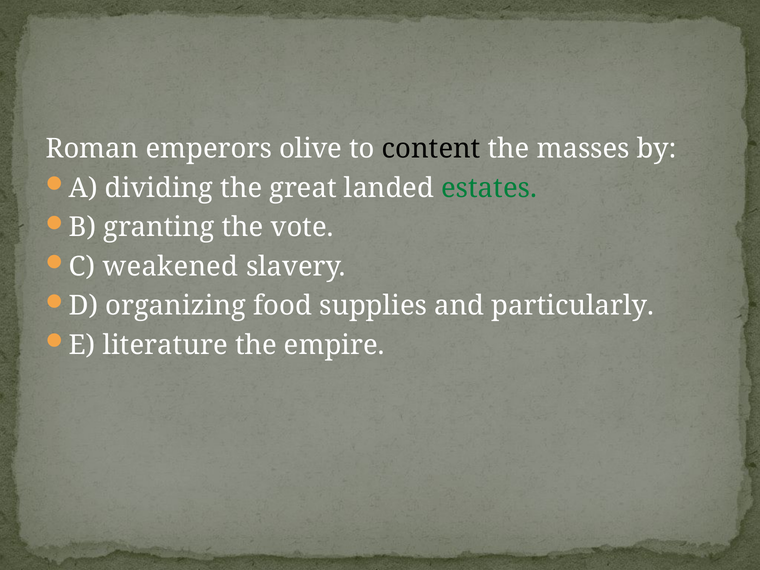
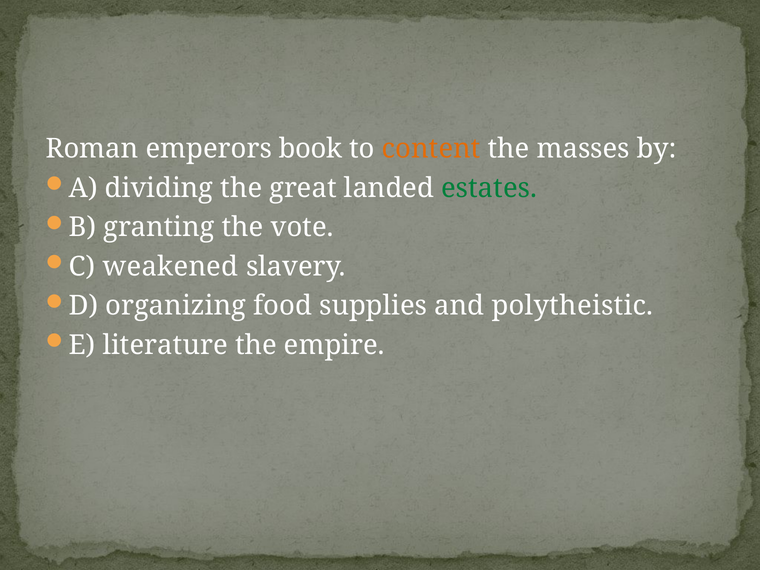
olive: olive -> book (311, 149)
content colour: black -> orange (431, 149)
particularly: particularly -> polytheistic (572, 306)
